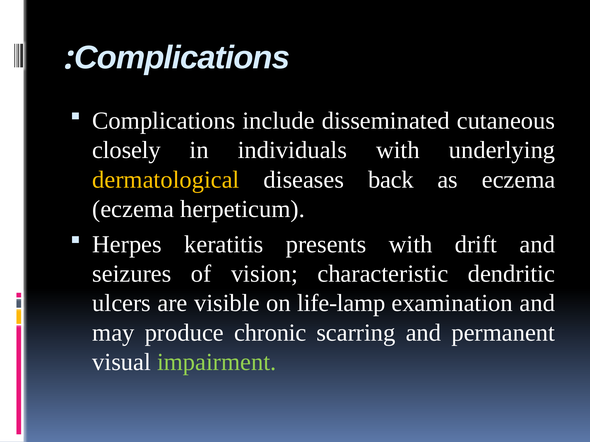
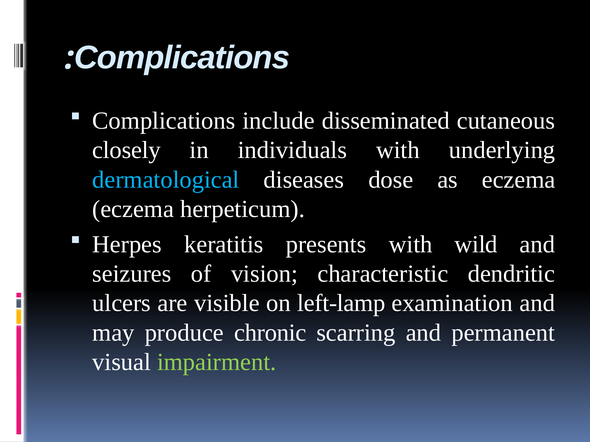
dermatological colour: yellow -> light blue (166, 180)
back: back -> dose (391, 180)
drift: drift -> wild (476, 245)
life-lamp: life-lamp -> left-lamp (341, 304)
